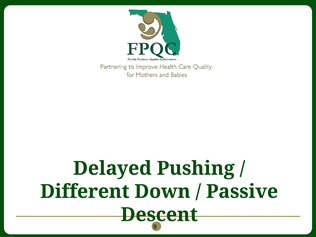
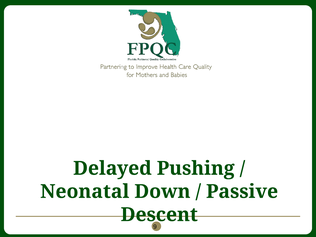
Different: Different -> Neonatal (85, 192)
